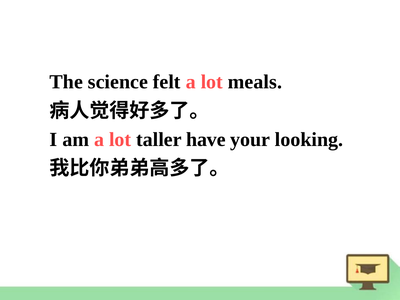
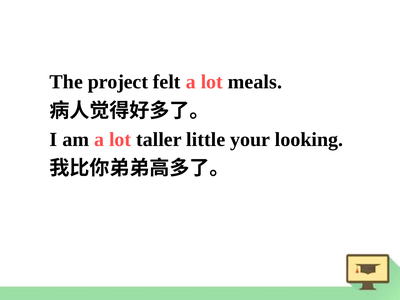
science: science -> project (118, 82)
have: have -> little (206, 140)
